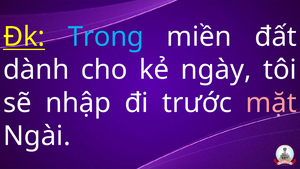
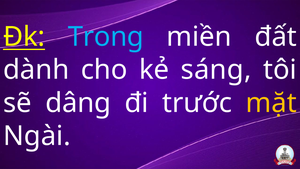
ngày: ngày -> sáng (216, 70)
nhập: nhập -> dâng (78, 103)
mặt colour: pink -> yellow (271, 103)
